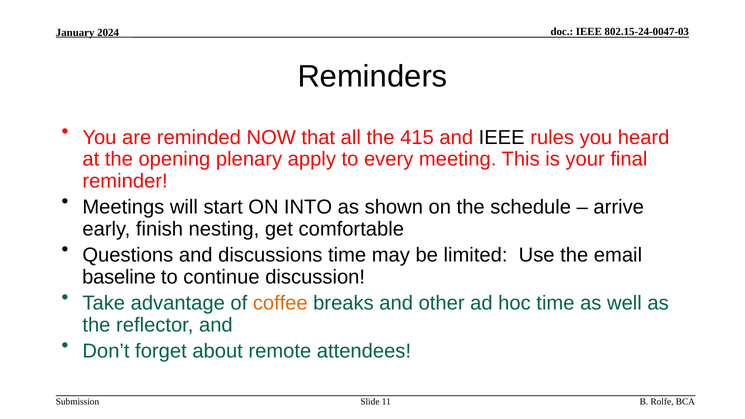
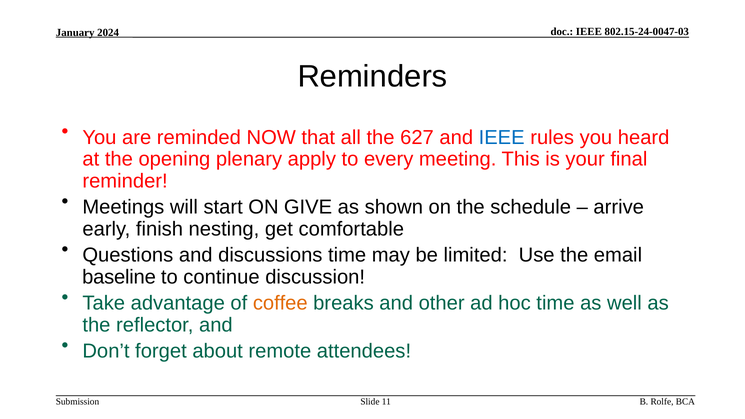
415: 415 -> 627 (417, 137)
IEEE colour: black -> blue (502, 137)
INTO: INTO -> GIVE (308, 207)
